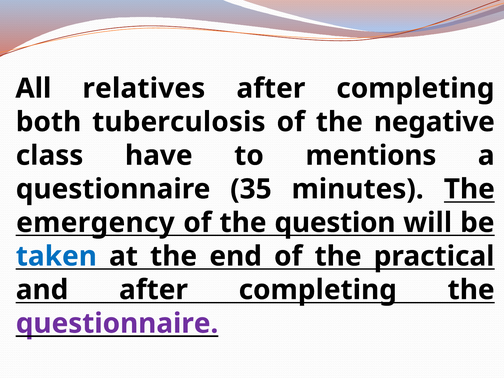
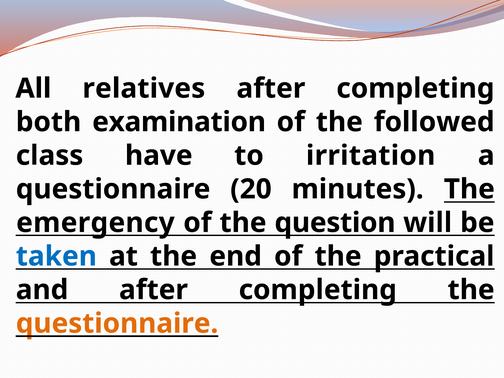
tuberculosis: tuberculosis -> examination (179, 122)
negative: negative -> followed (434, 122)
mentions: mentions -> irritation (371, 156)
35: 35 -> 20 (251, 189)
questionnaire colour: purple -> orange (117, 323)
